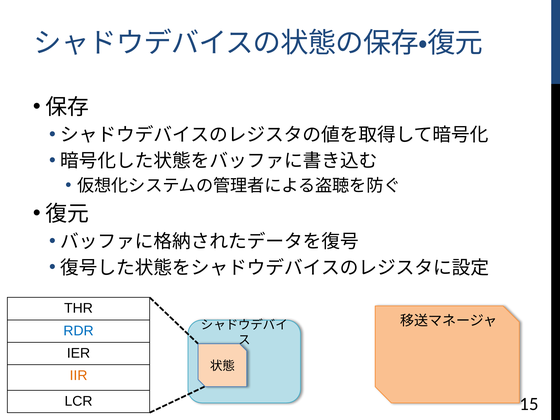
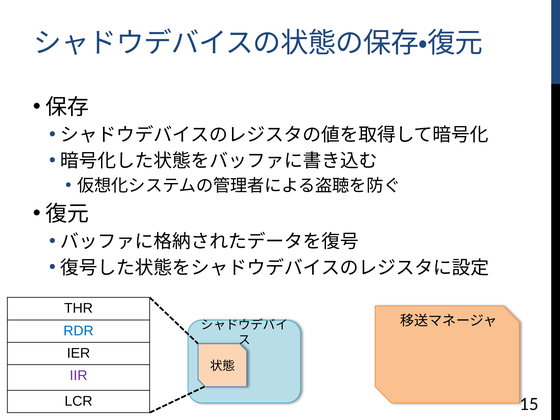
IIR colour: orange -> purple (79, 376)
